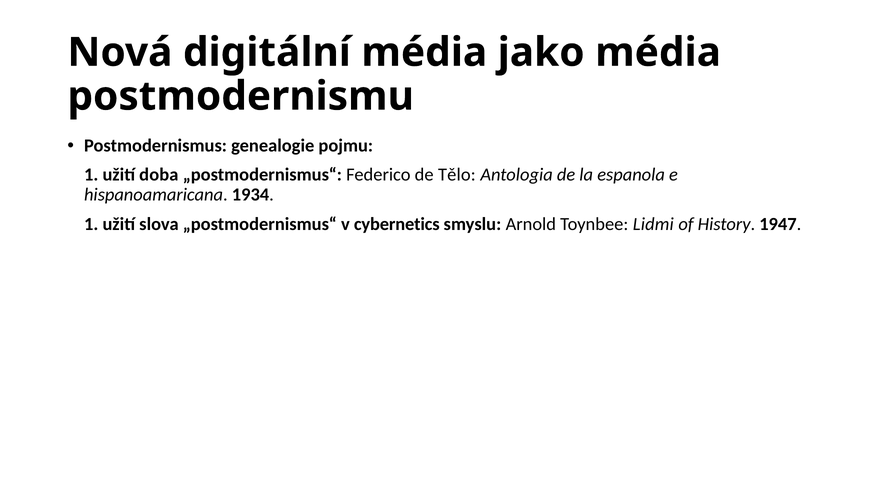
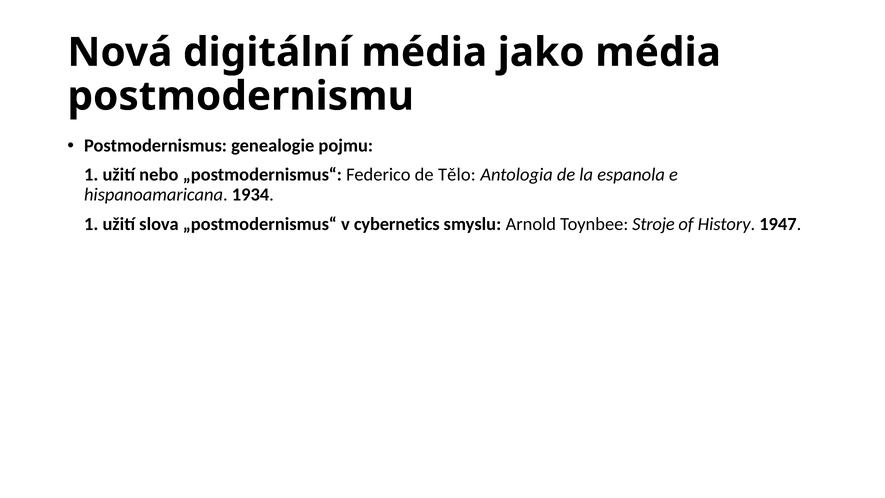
doba: doba -> nebo (159, 175)
Lidmi: Lidmi -> Stroje (654, 224)
